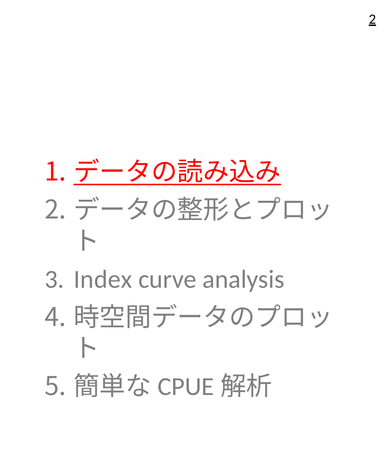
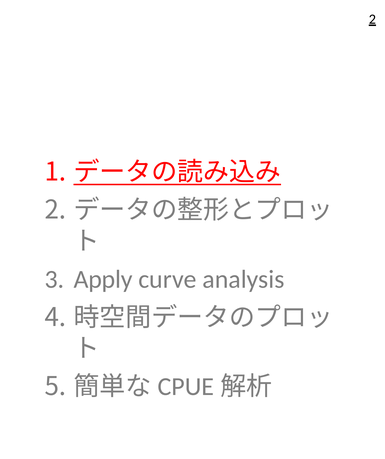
Index: Index -> Apply (103, 280)
